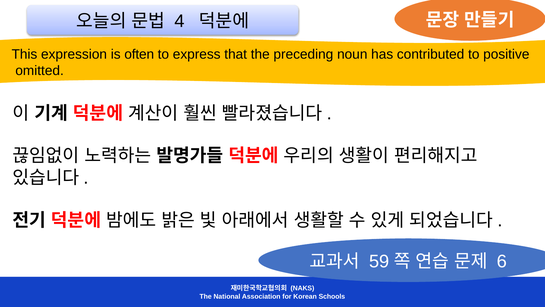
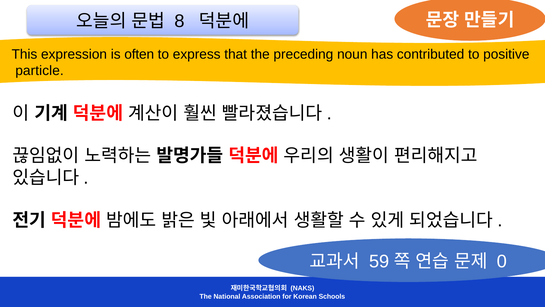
4: 4 -> 8 (179, 21)
omitted: omitted -> particle (40, 71)
6: 6 -> 0 (502, 261)
